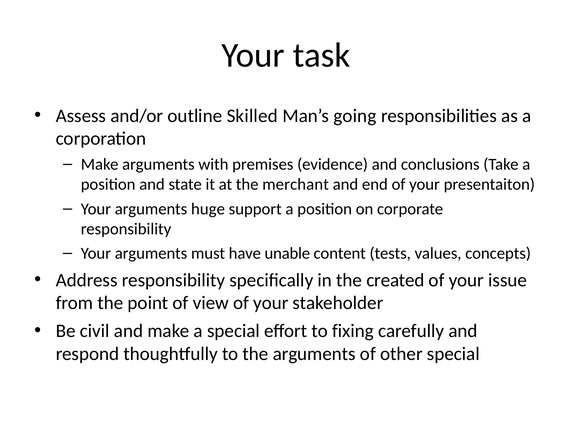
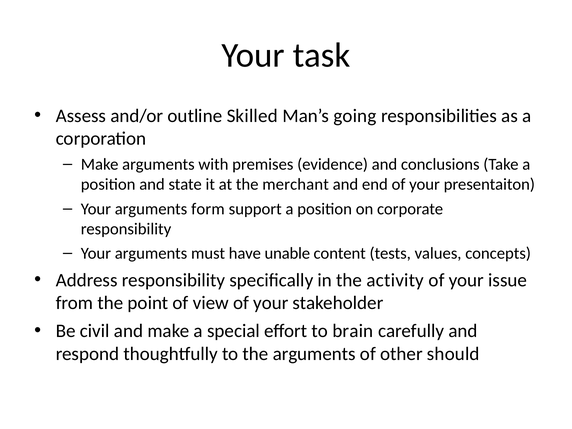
huge: huge -> form (208, 209)
created: created -> activity (395, 280)
fixing: fixing -> brain (353, 331)
other special: special -> should (453, 354)
